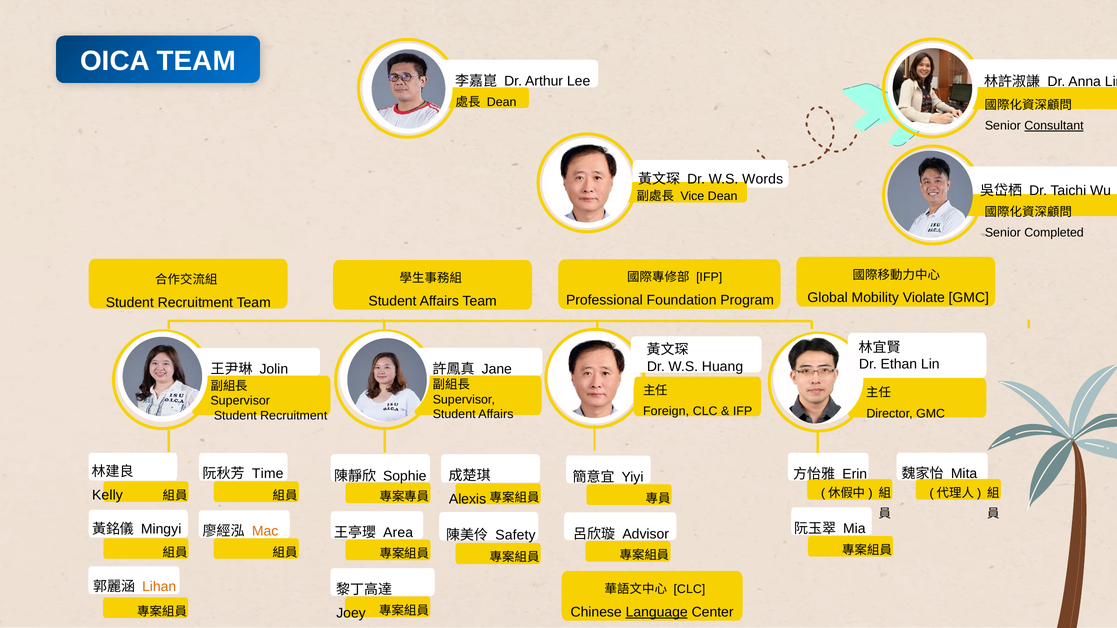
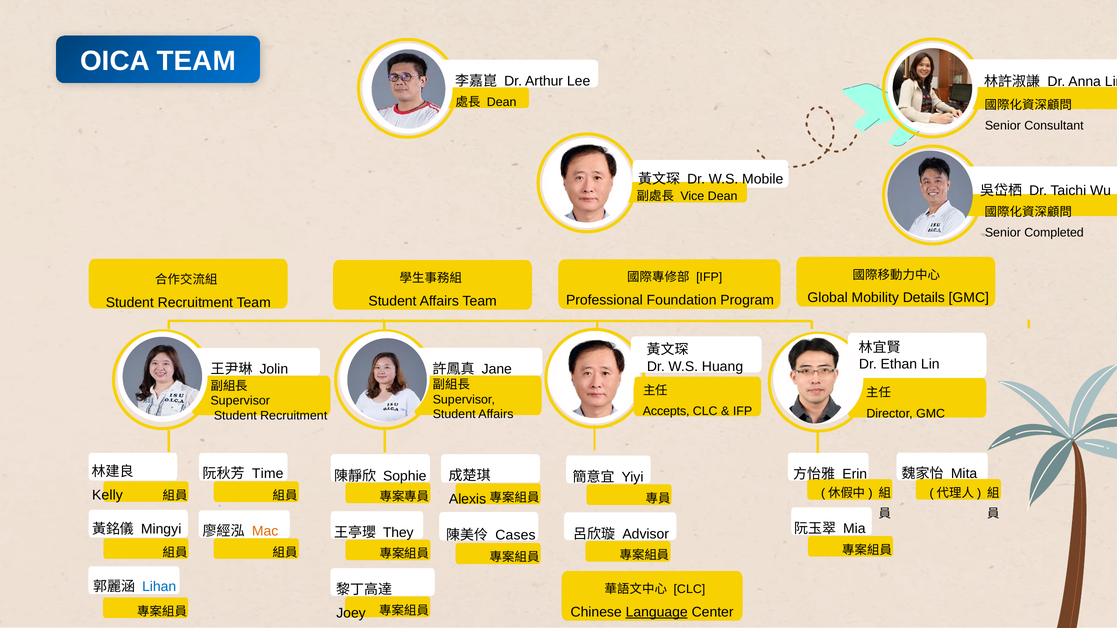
Consultant underline: present -> none (1054, 126)
Words: Words -> Mobile (763, 179)
Violate: Violate -> Details (924, 298)
Foreign: Foreign -> Accepts (666, 412)
Area: Area -> They (398, 533)
Safety: Safety -> Cases (515, 536)
Lihan colour: orange -> blue (159, 587)
